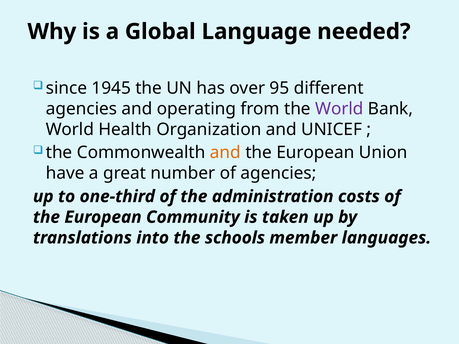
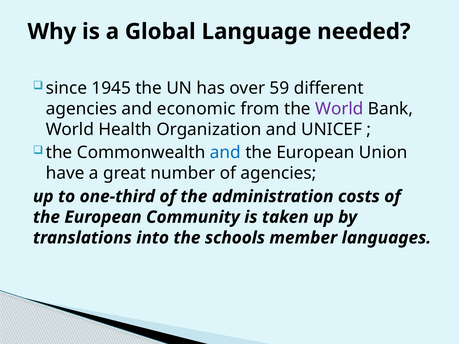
95: 95 -> 59 (279, 88)
operating: operating -> economic (196, 109)
and colour: orange -> blue (225, 153)
